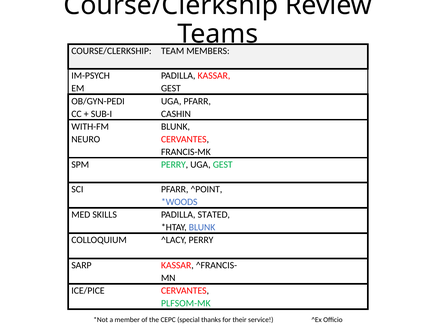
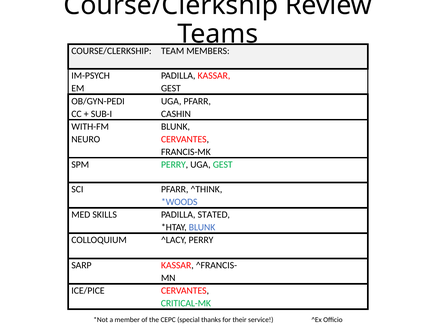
^POINT: ^POINT -> ^THINK (206, 189)
PLFSOM-MK: PLFSOM-MK -> CRITICAL-MK (186, 303)
